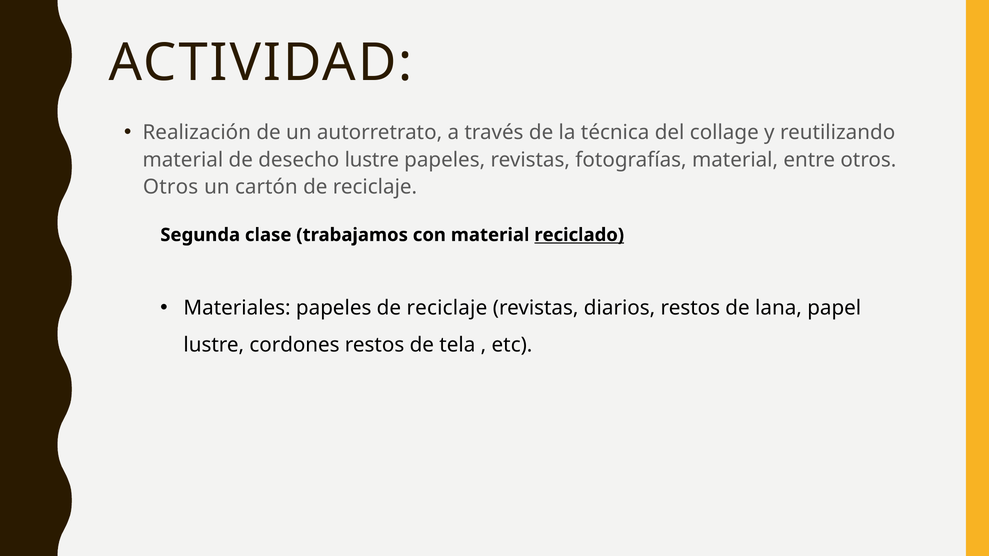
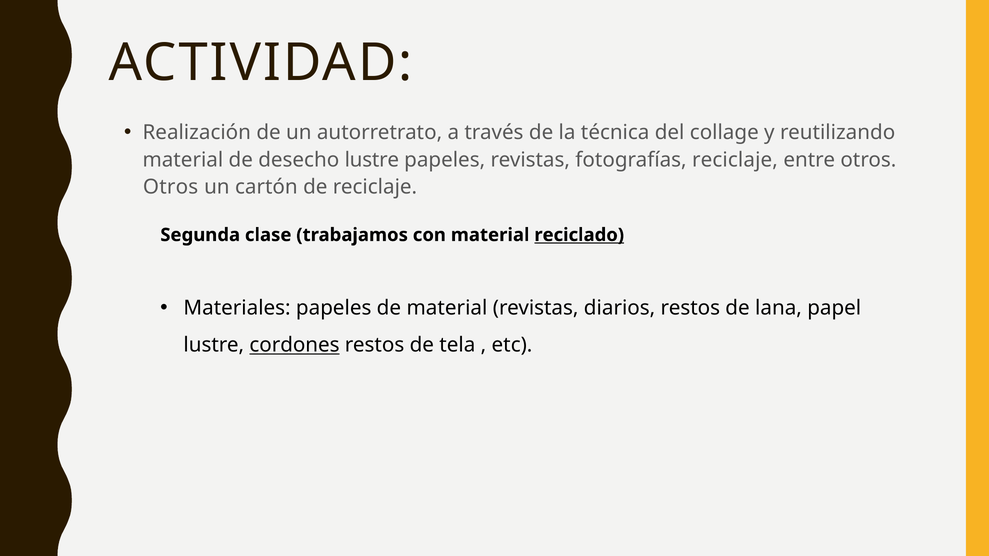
fotografías material: material -> reciclaje (735, 160)
papeles de reciclaje: reciclaje -> material (447, 308)
cordones underline: none -> present (295, 345)
